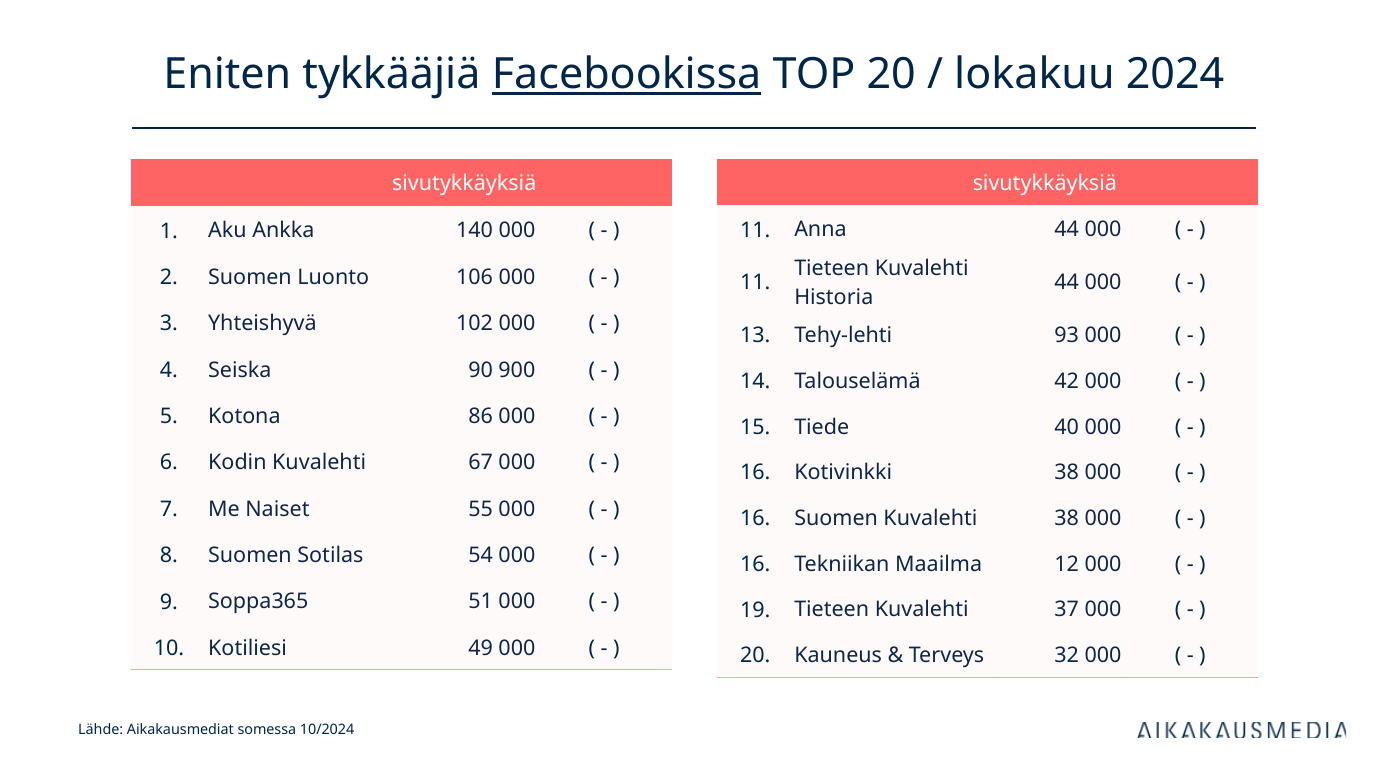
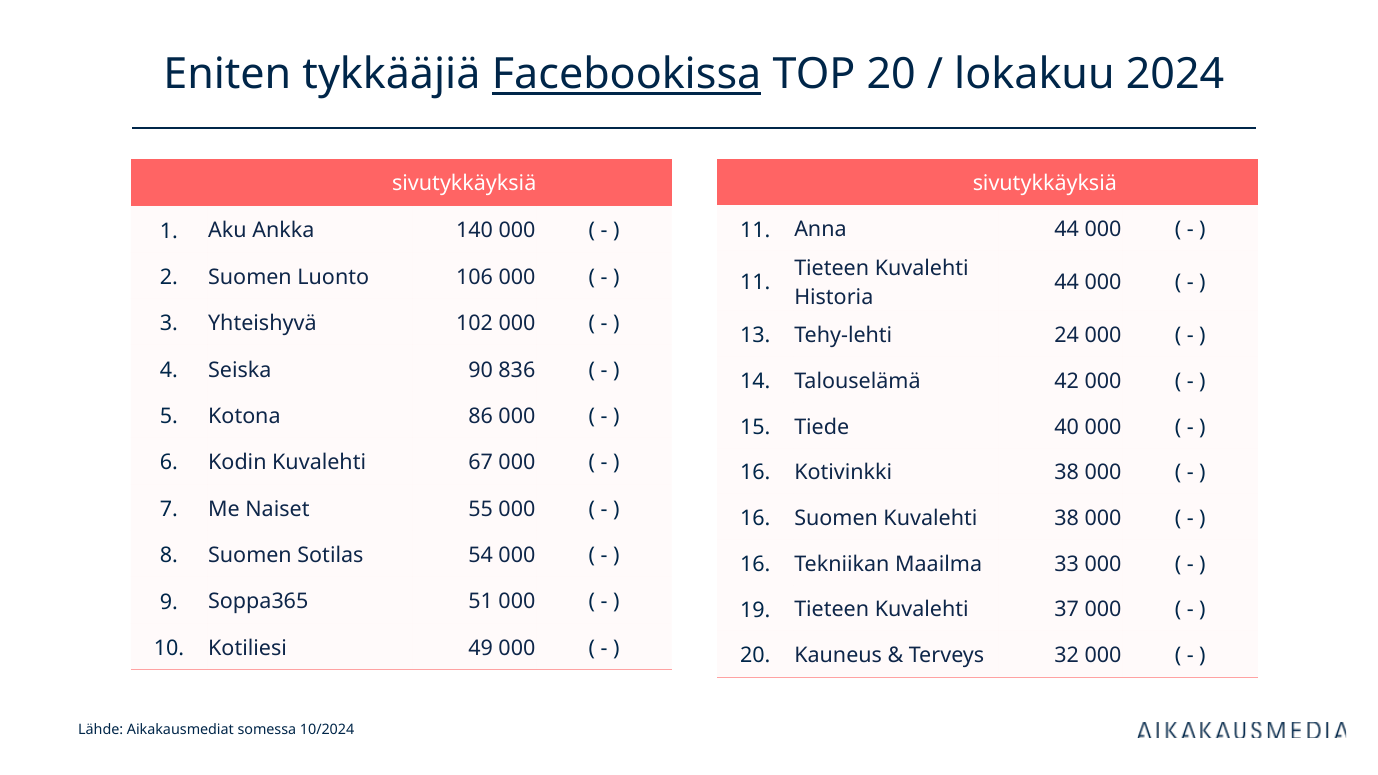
93: 93 -> 24 (1067, 336)
900: 900 -> 836 (517, 370)
12: 12 -> 33 (1067, 564)
